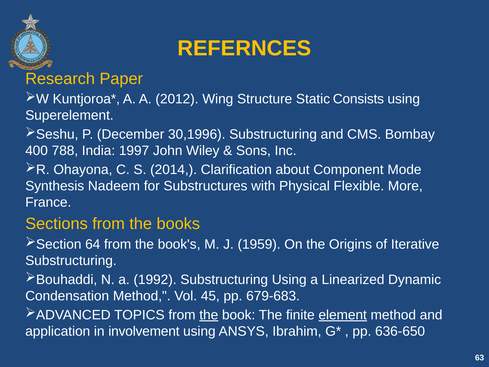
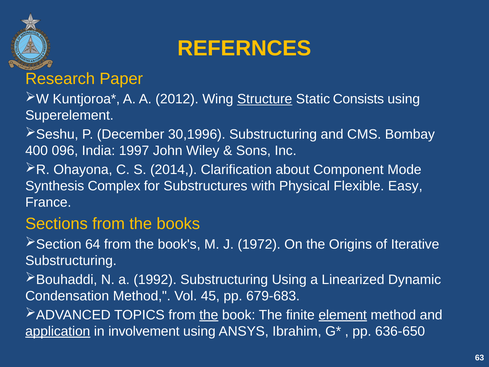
Structure underline: none -> present (265, 99)
788: 788 -> 096 (65, 151)
Nadeem: Nadeem -> Complex (114, 186)
More: More -> Easy (405, 186)
1959: 1959 -> 1972 (259, 244)
application underline: none -> present (58, 331)
